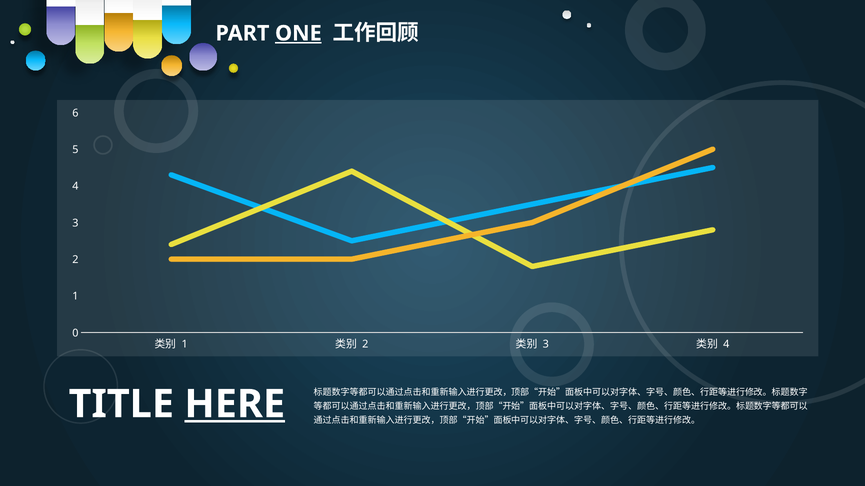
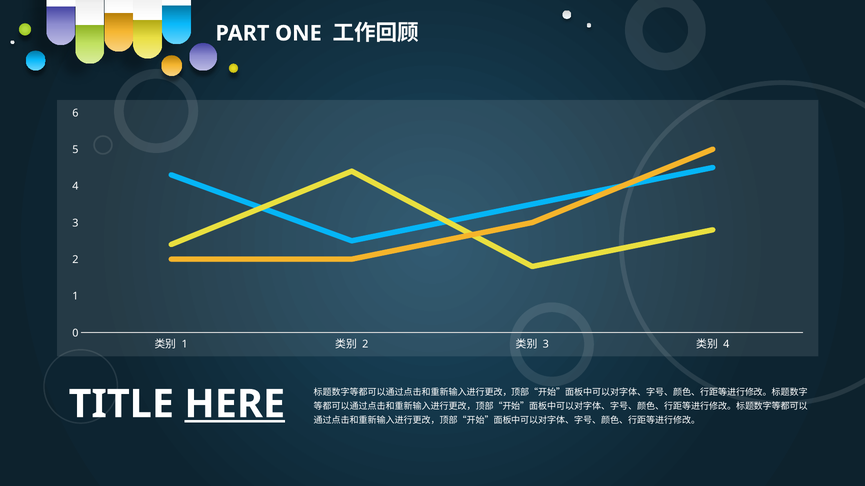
ONE underline: present -> none (298, 33)
